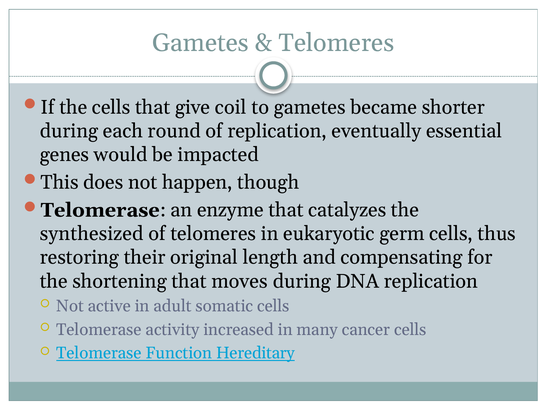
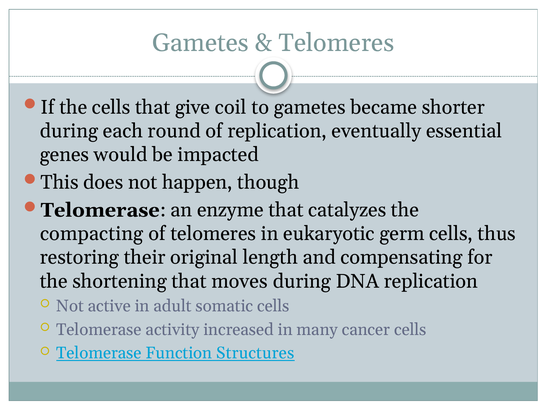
synthesized: synthesized -> compacting (92, 234)
Hereditary: Hereditary -> Structures (255, 353)
